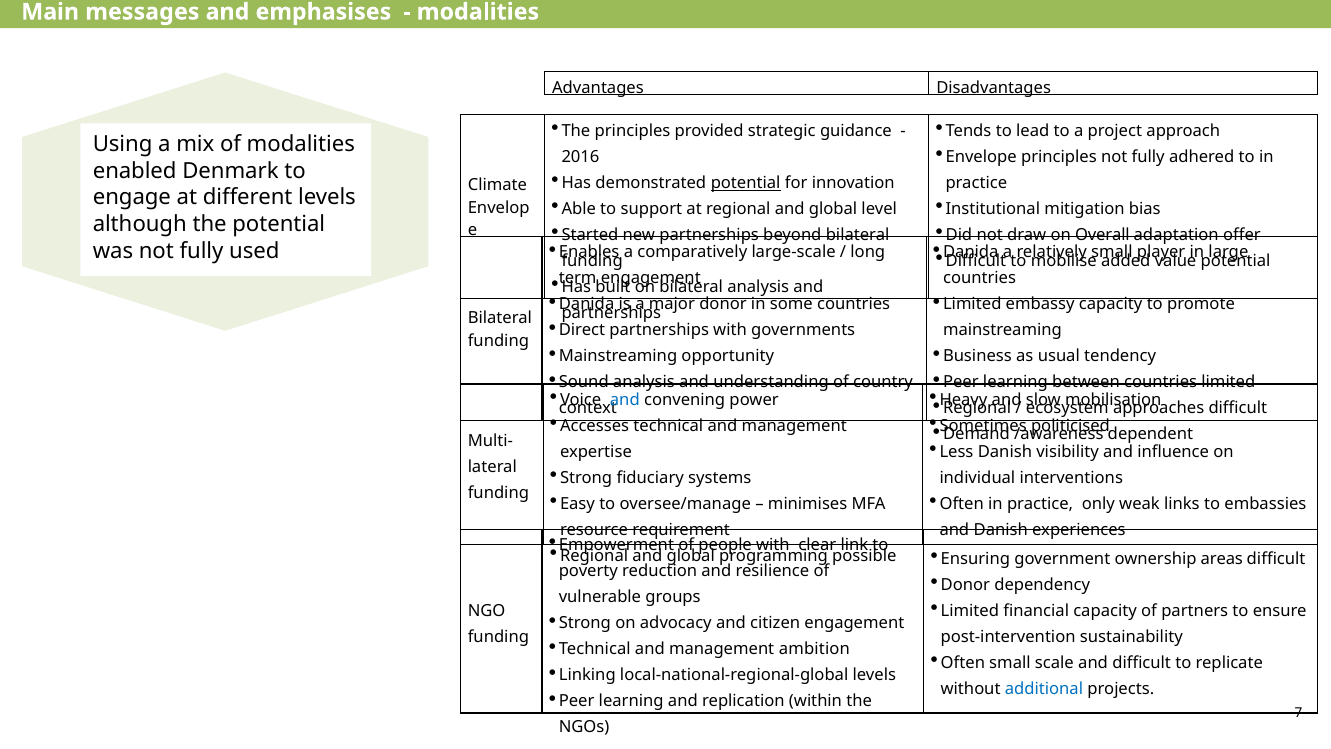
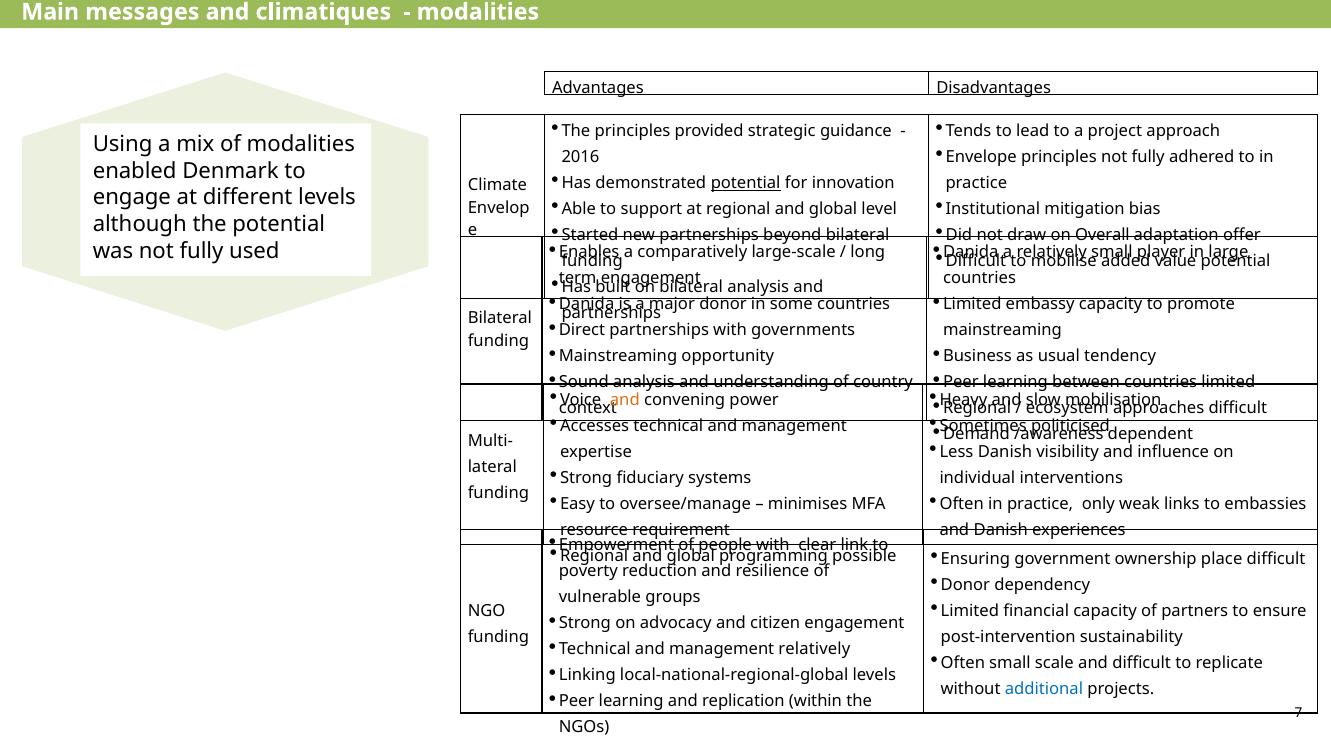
emphasises: emphasises -> climatiques (323, 12)
and colour: blue -> orange (625, 399)
areas: areas -> place (1222, 559)
management ambition: ambition -> relatively (814, 649)
